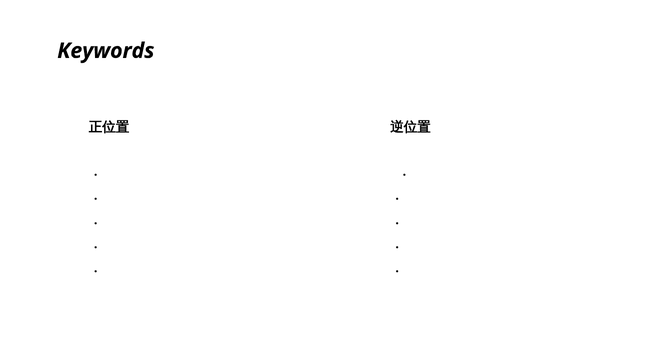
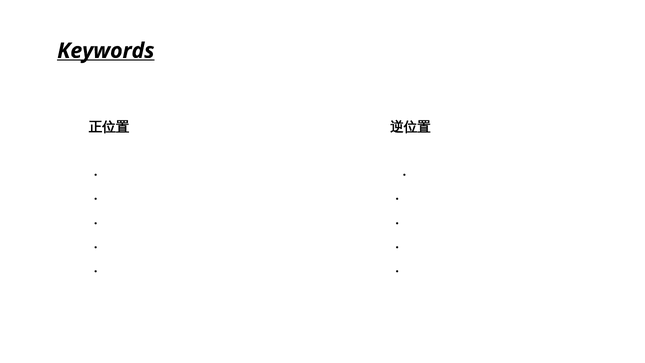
Keywords underline: none -> present (106, 51)
